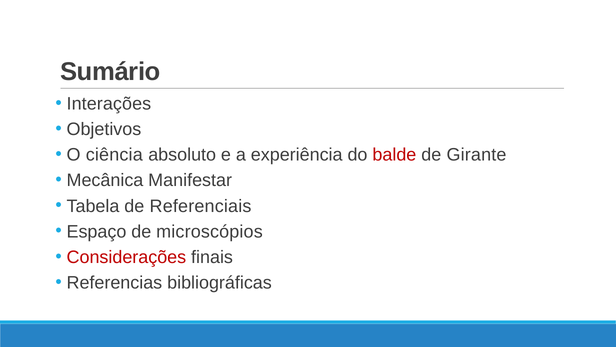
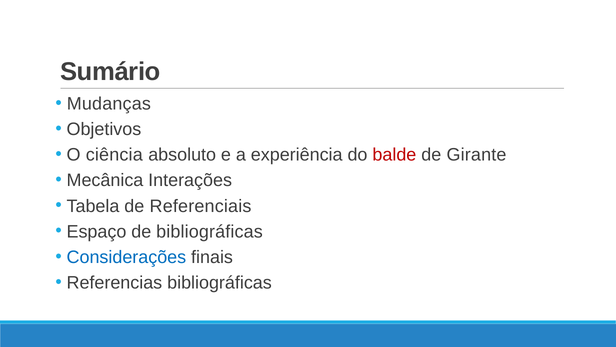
Interações: Interações -> Mudanças (109, 104)
Manifestar: Manifestar -> Interações (190, 180)
de microscópios: microscópios -> bibliográficas (209, 231)
Considerações colour: red -> blue (126, 257)
